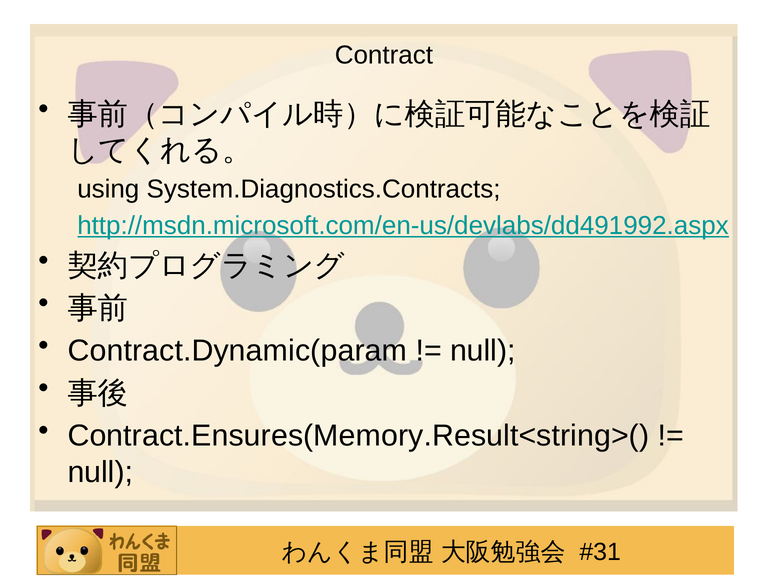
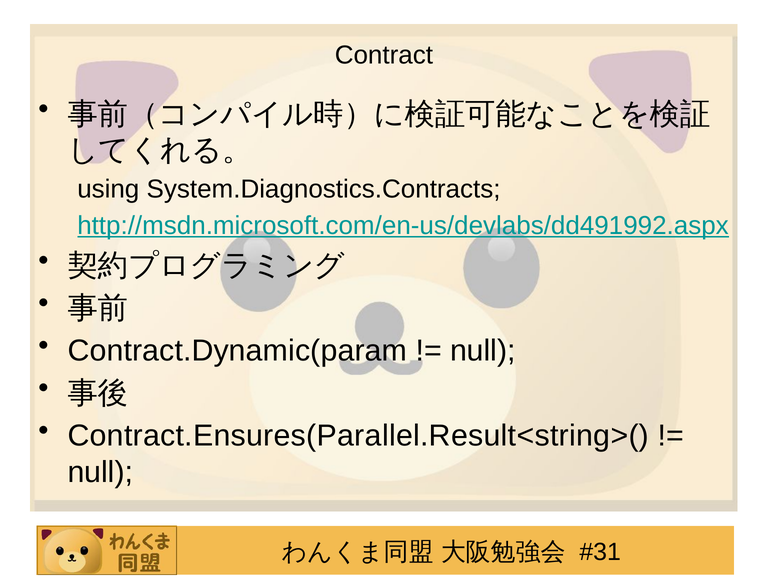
Contract.Ensures(Memory.Result<string>(: Contract.Ensures(Memory.Result<string>( -> Contract.Ensures(Parallel.Result<string>( (358, 436)
